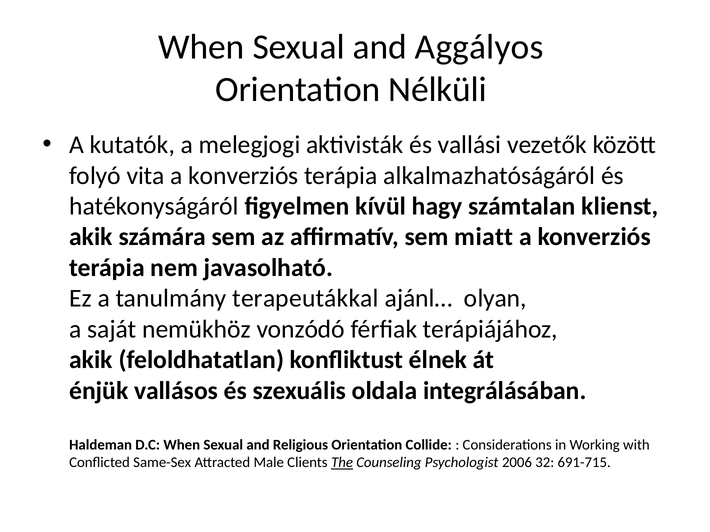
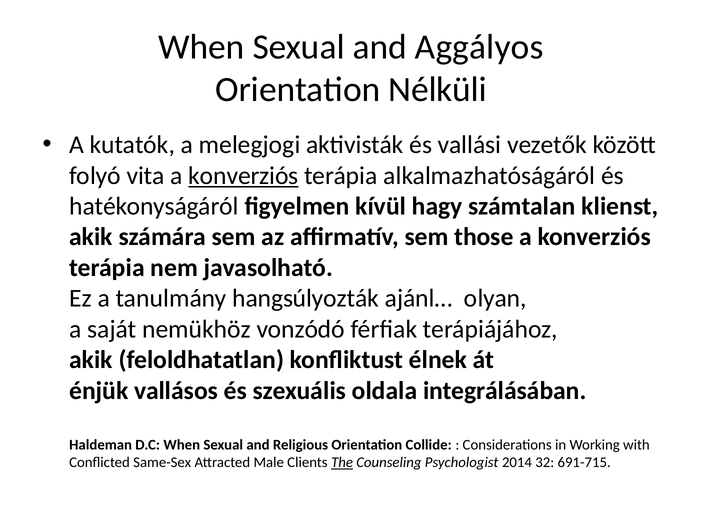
konverziós underline: none -> present (243, 176)
miatt: miatt -> those (484, 237)
terapeutákkal: terapeutákkal -> hangsúlyozták (306, 299)
2006: 2006 -> 2014 (517, 463)
